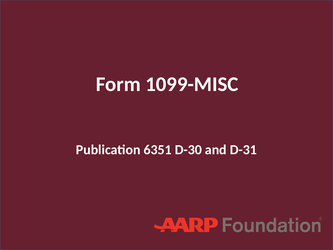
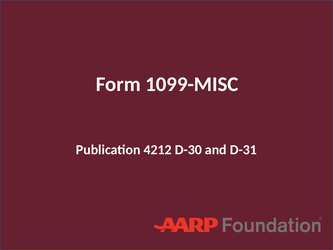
6351: 6351 -> 4212 (158, 150)
